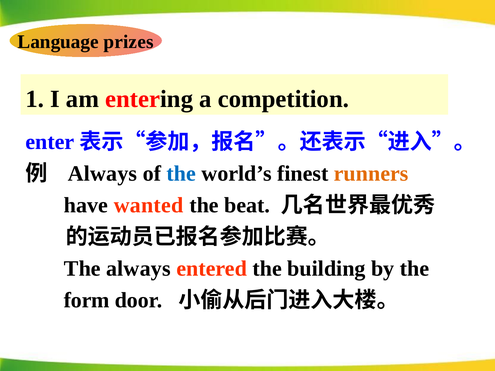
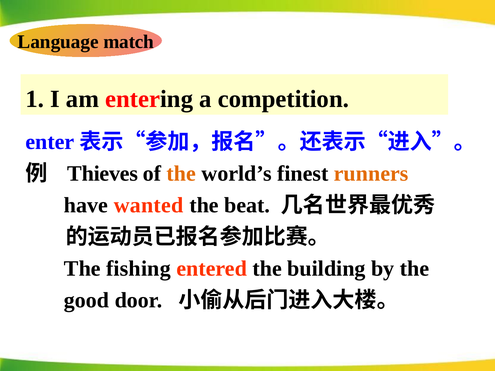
prizes: prizes -> match (129, 42)
Always: Always -> Thieves (103, 174)
the colour: blue -> orange (181, 174)
The always: always -> fishing (138, 269)
form: form -> good (87, 300)
